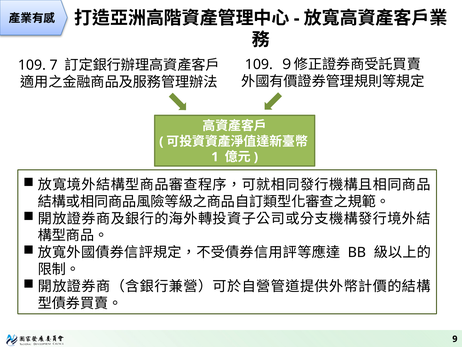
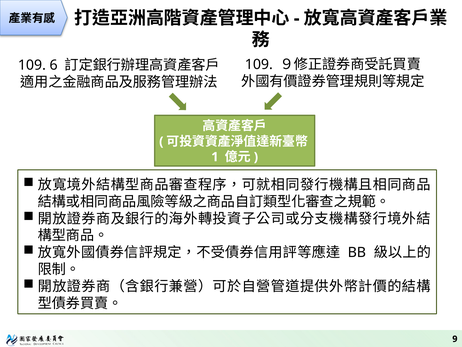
7: 7 -> 6 (54, 65)
